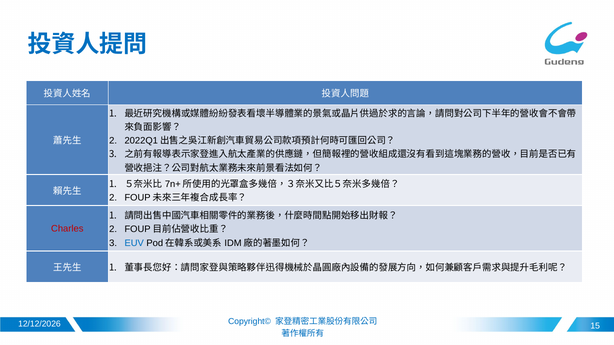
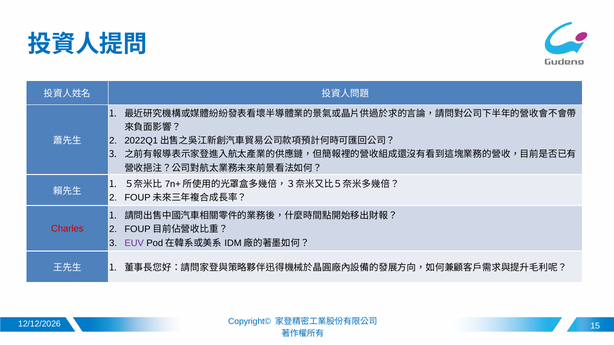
EUV colour: blue -> purple (134, 243)
